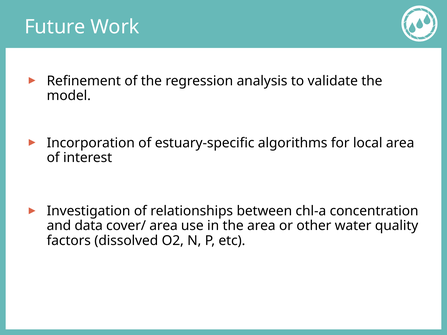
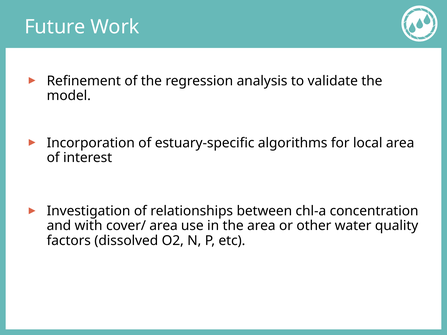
data: data -> with (89, 226)
